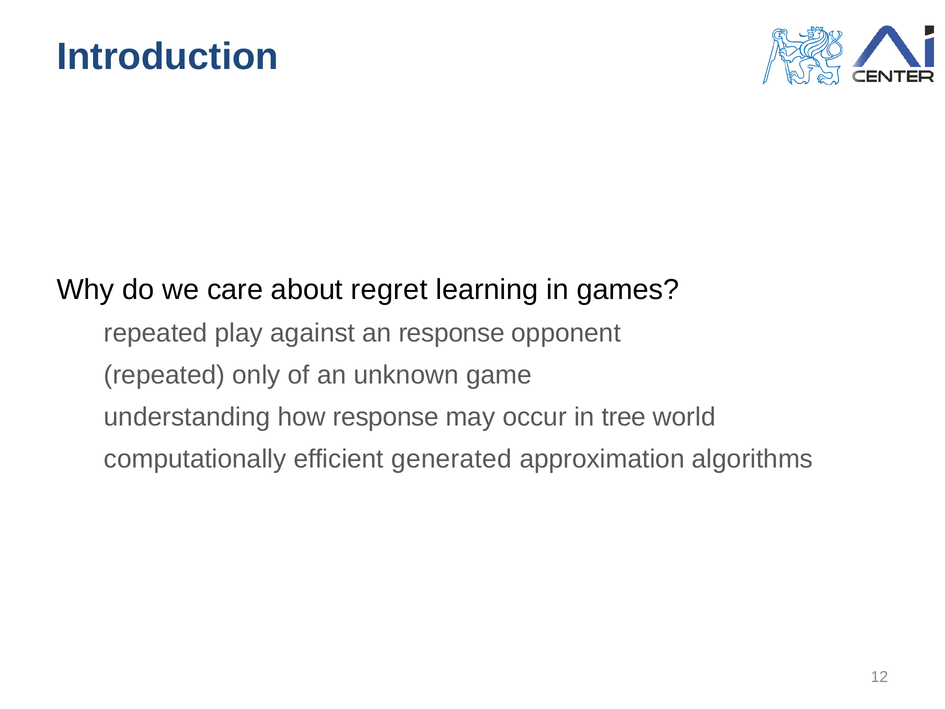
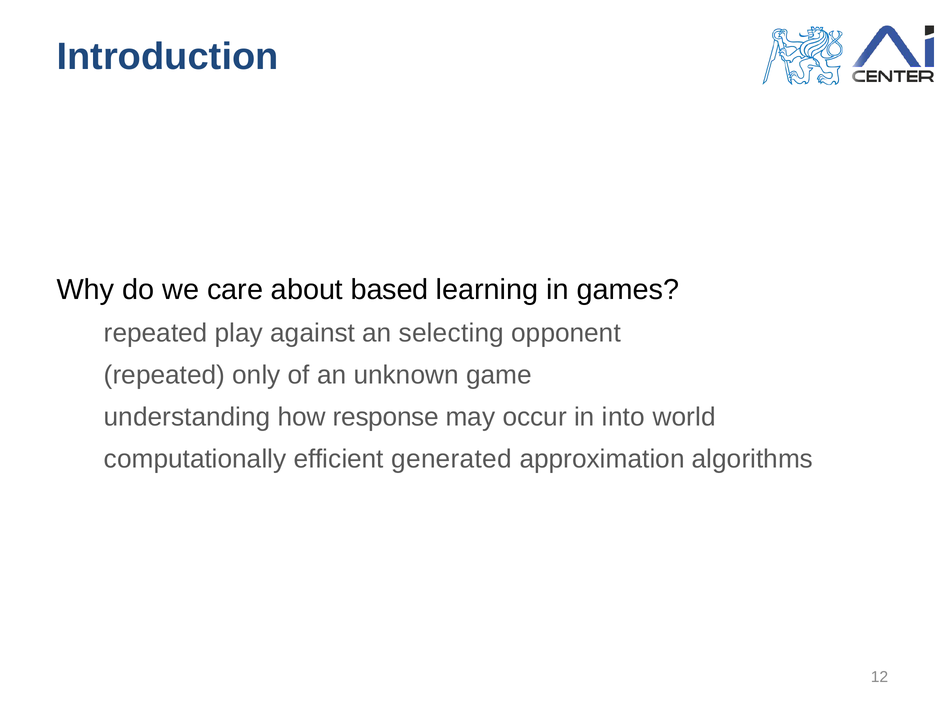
regret: regret -> based (390, 290)
an response: response -> selecting (451, 333)
tree: tree -> into (624, 417)
